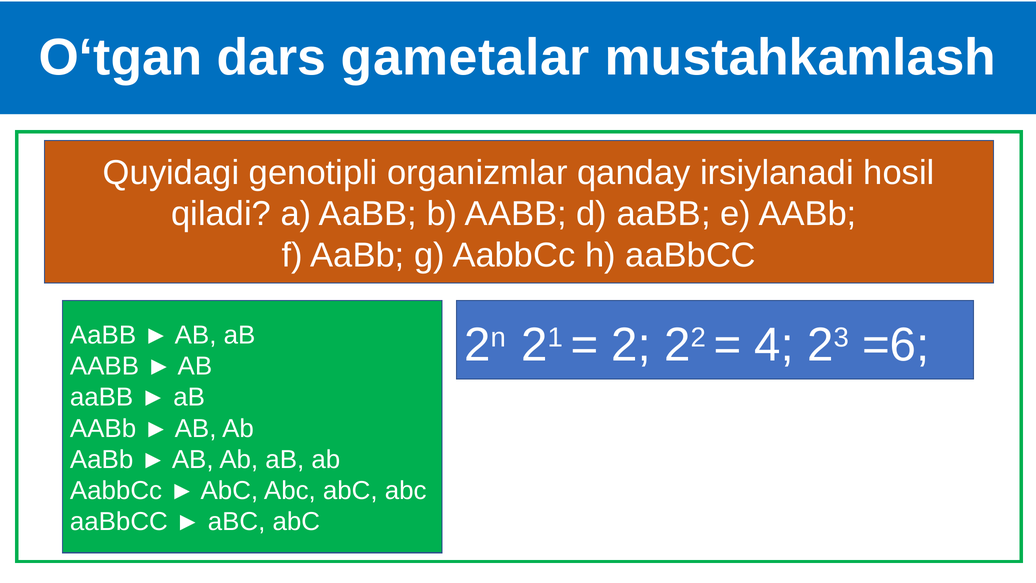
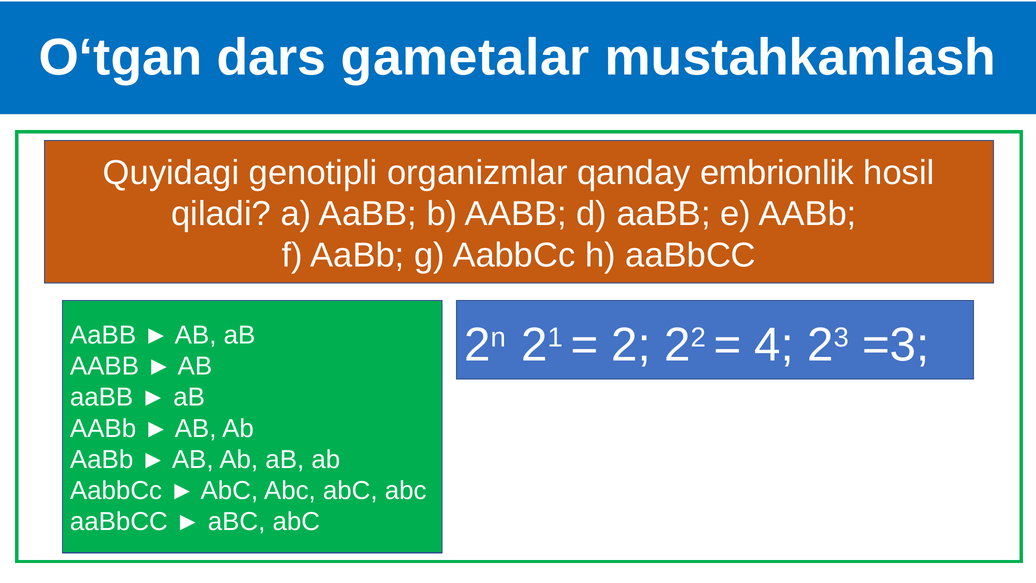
irsiylanadi: irsiylanadi -> embrionlik (777, 173)
=6: =6 -> =3 (896, 345)
